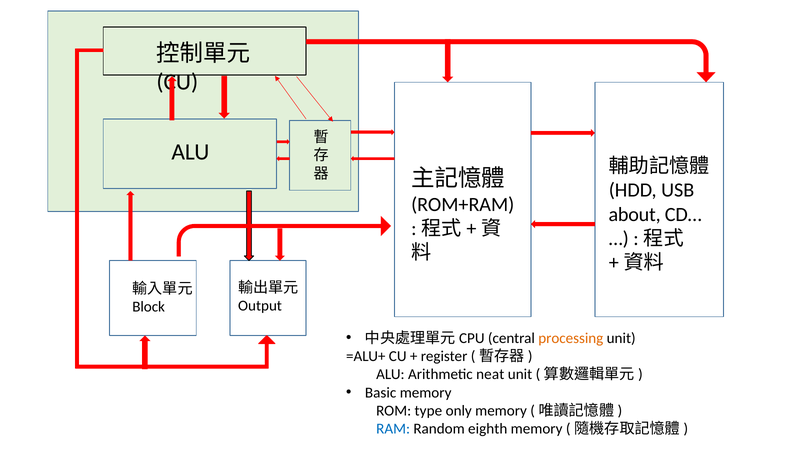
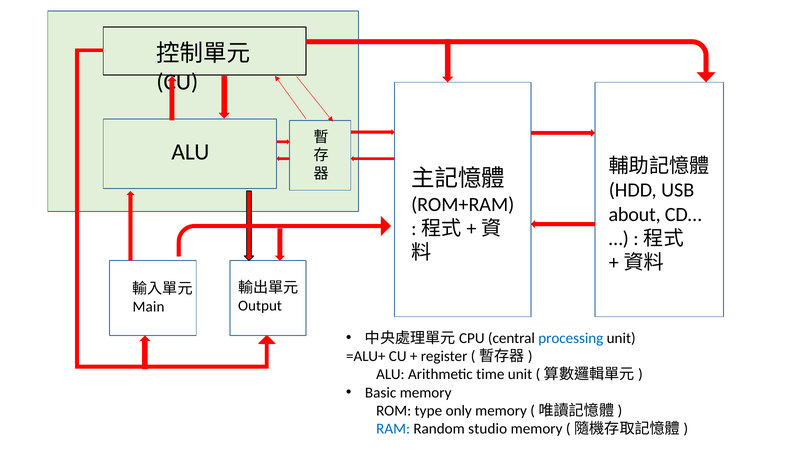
Block: Block -> Main (149, 307)
processing colour: orange -> blue (571, 338)
neat: neat -> time (490, 374)
eighth: eighth -> studio (488, 429)
